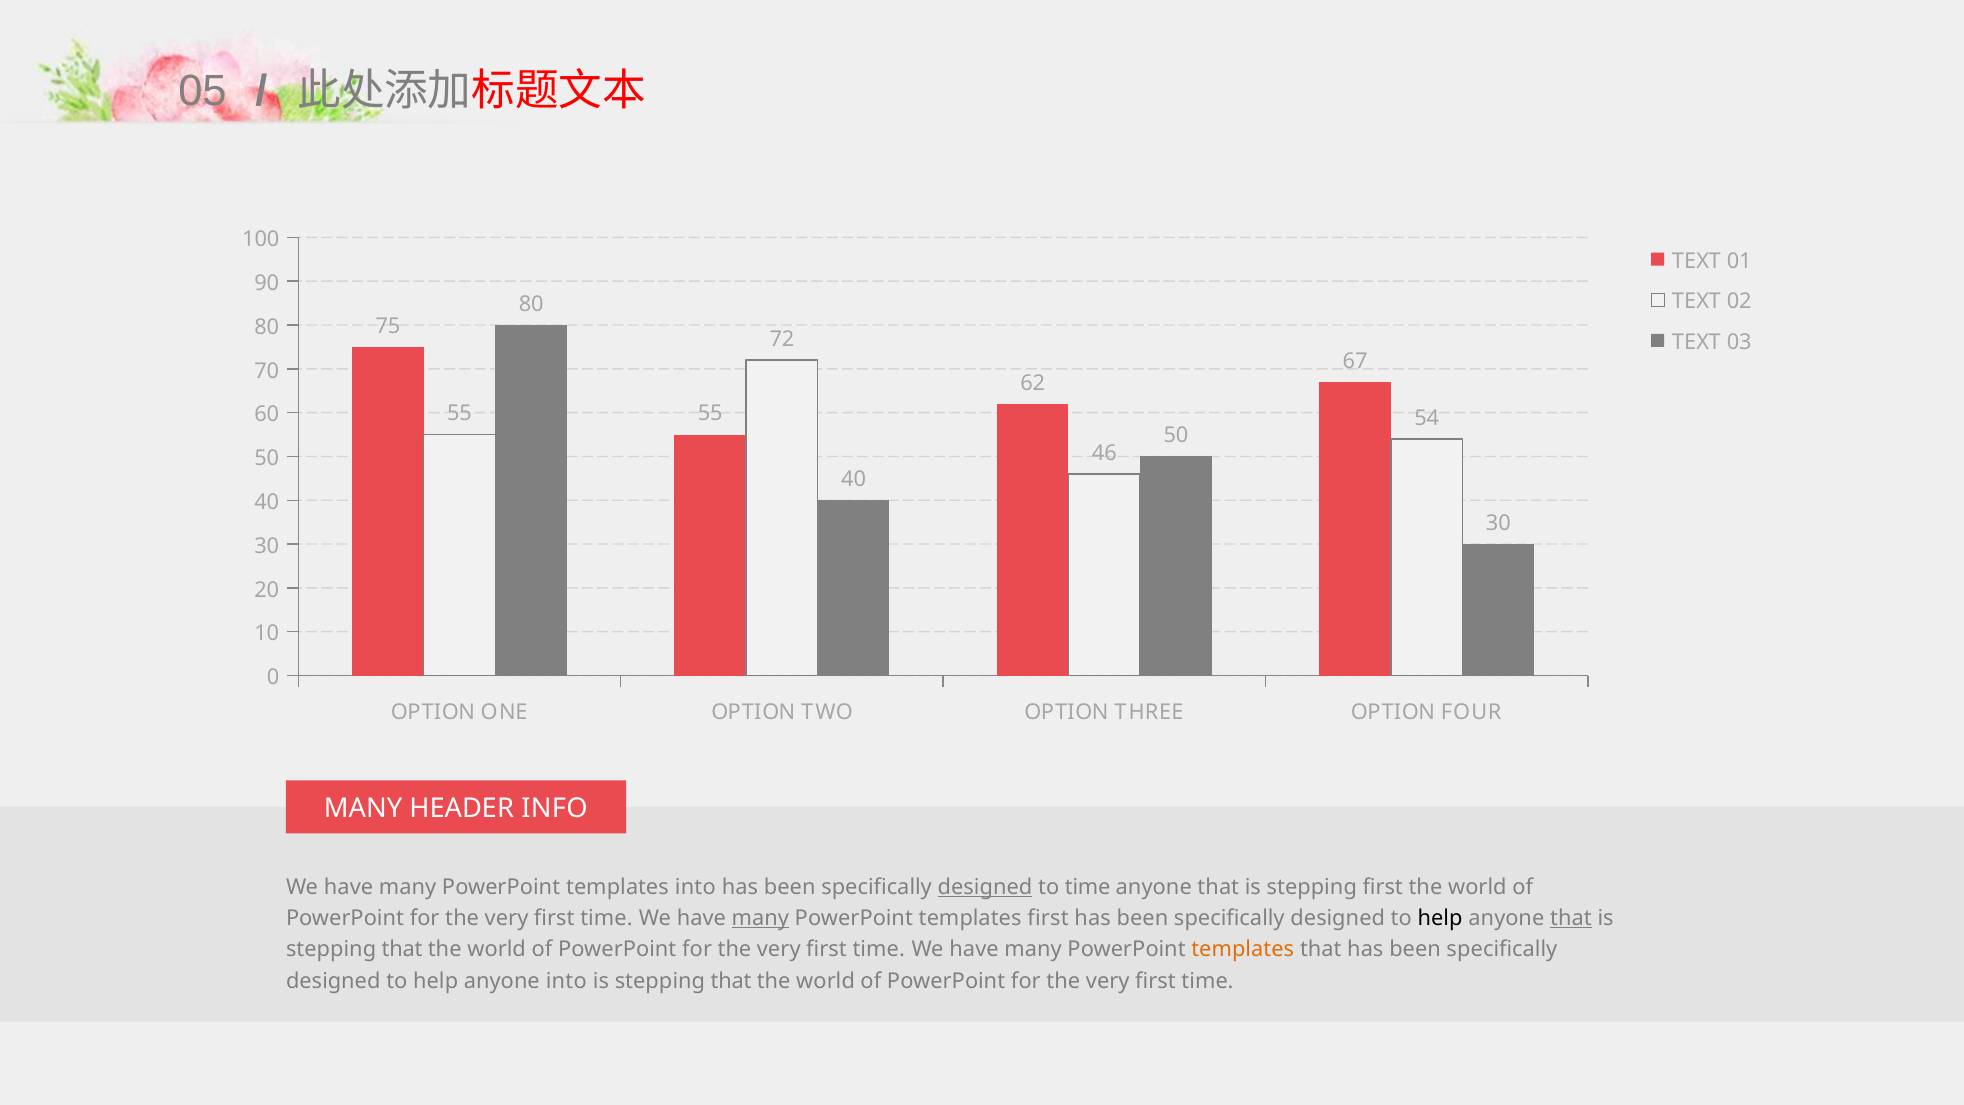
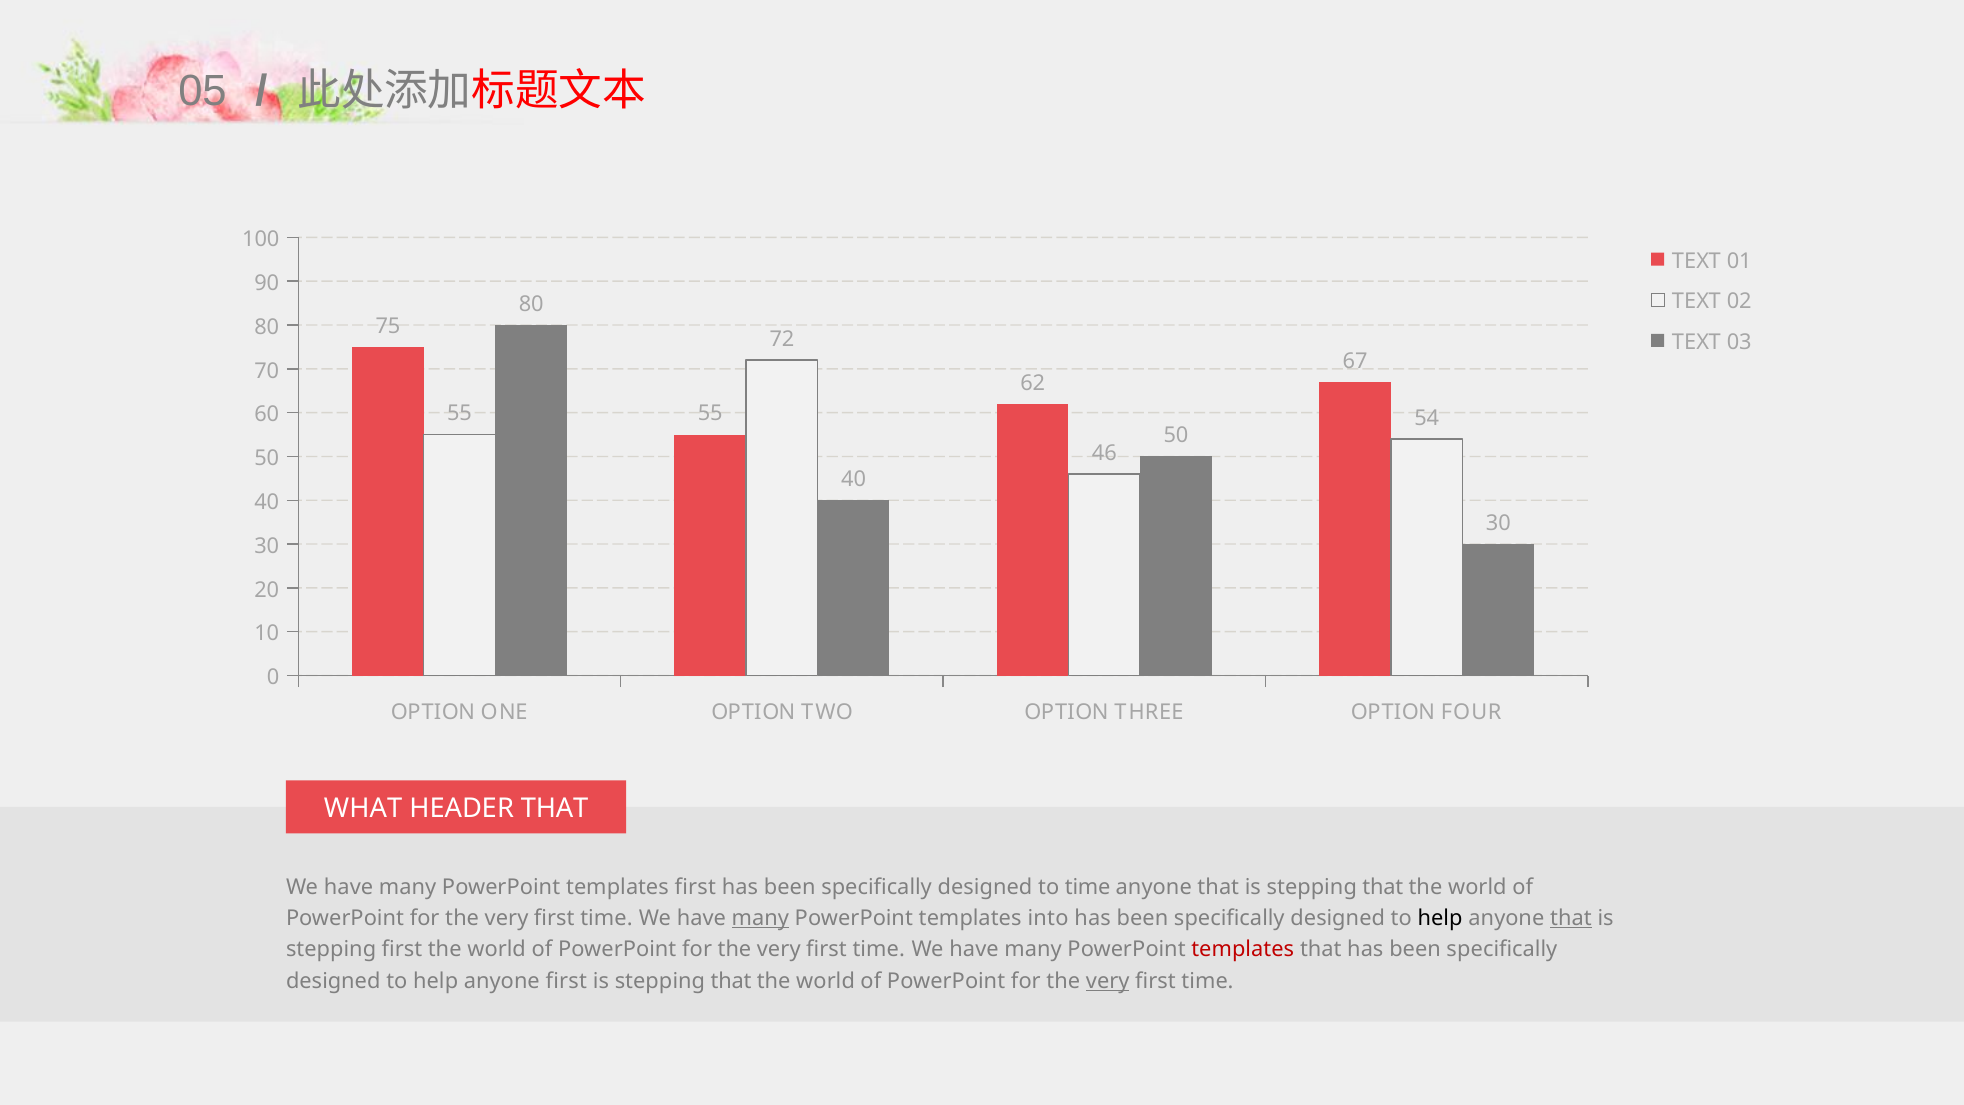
MANY: MANY -> WHAT (363, 809)
HEADER INFO: INFO -> THAT (555, 809)
templates into: into -> first (695, 887)
designed underline: present -> none (985, 887)
that is stepping first: first -> that (1383, 887)
templates first: first -> into (1048, 918)
that: that -> first (402, 949)
templates colour: orange -> red (1243, 949)
anyone into: into -> first (566, 981)
very underline: none -> present (1108, 981)
